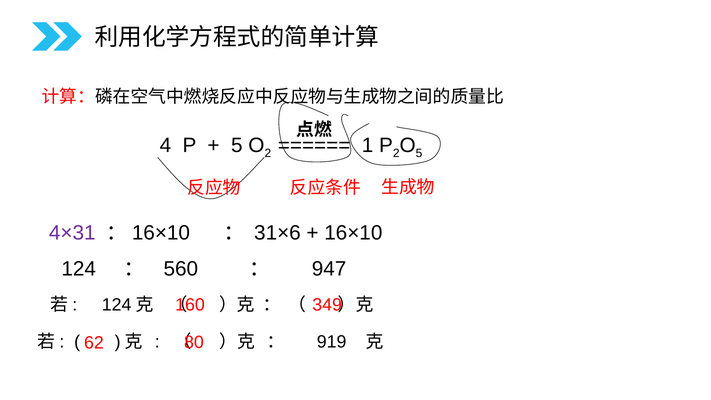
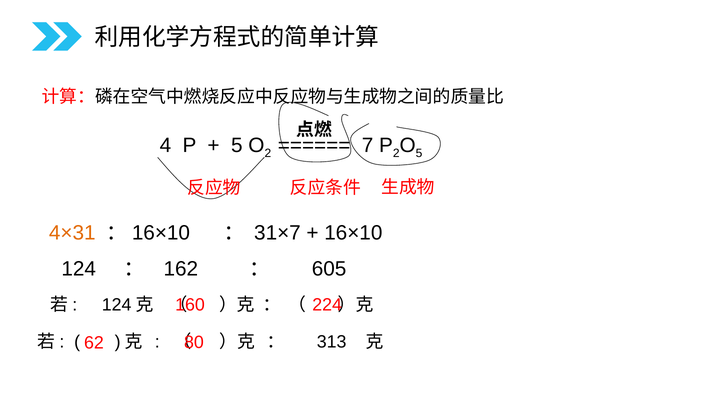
1: 1 -> 7 (368, 145)
4×31 colour: purple -> orange (72, 233)
31×6: 31×6 -> 31×7 (277, 233)
560: 560 -> 162 (181, 269)
947: 947 -> 605 (329, 269)
349: 349 -> 224 (327, 305)
919: 919 -> 313 (332, 342)
